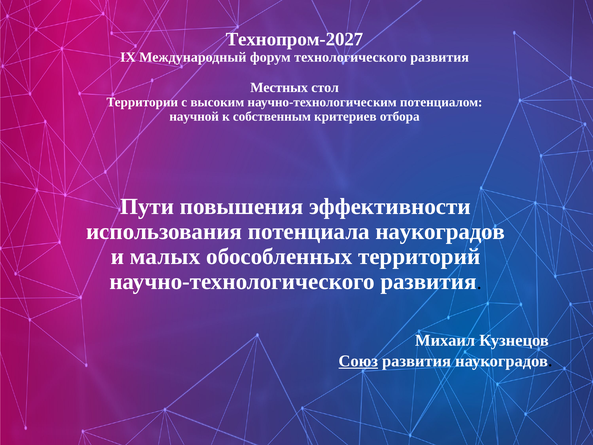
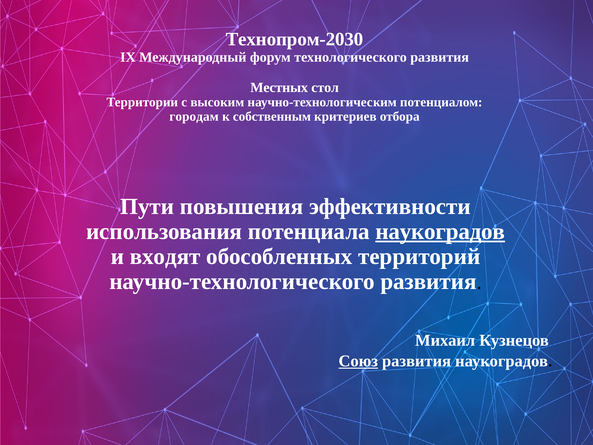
Технопром-2027: Технопром-2027 -> Технопром-2030 (295, 39)
научной: научной -> городам (194, 116)
наукоградов underline: none -> present (440, 231)
малых: малых -> входят (165, 256)
